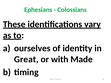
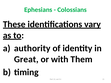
ourselves: ourselves -> authority (32, 48)
Made: Made -> Them (82, 59)
